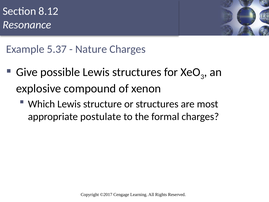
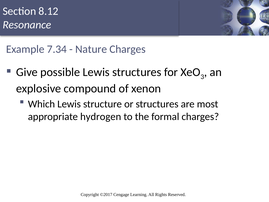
5.37: 5.37 -> 7.34 (57, 49)
postulate: postulate -> hydrogen (101, 116)
